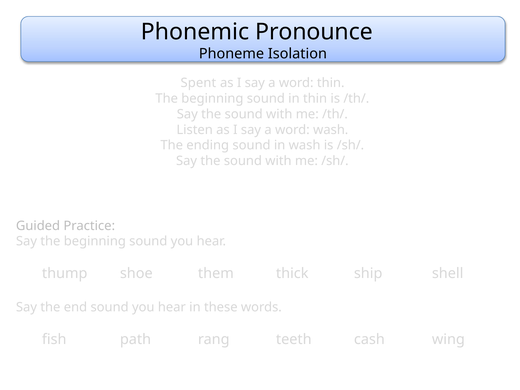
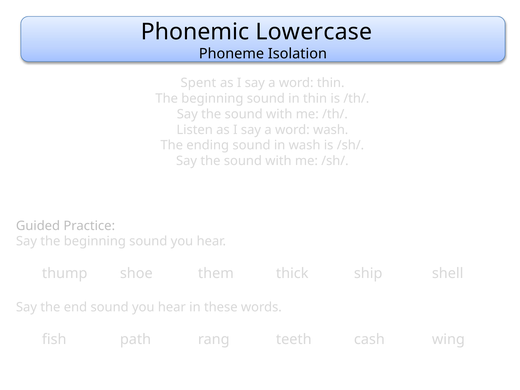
Pronounce: Pronounce -> Lowercase (314, 32)
